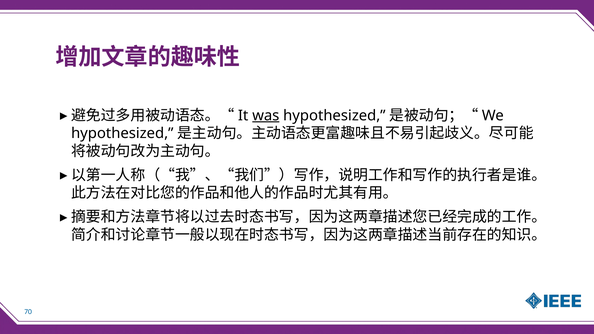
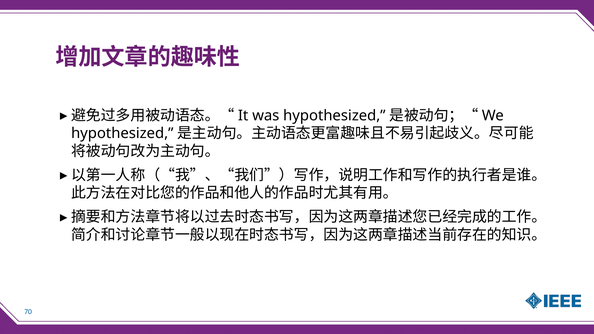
was underline: present -> none (266, 116)
